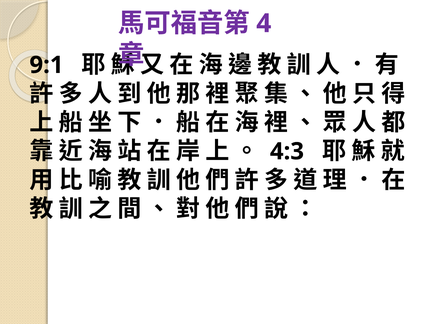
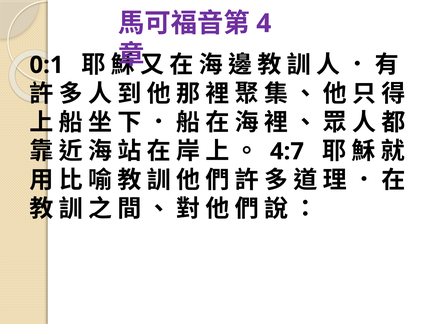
9:1: 9:1 -> 0:1 (46, 65)
4:3: 4:3 -> 4:7 (287, 151)
